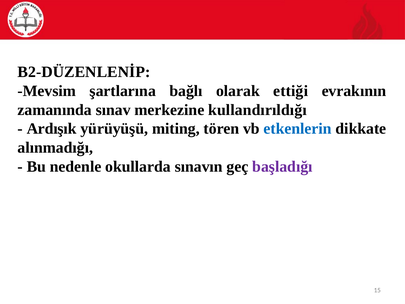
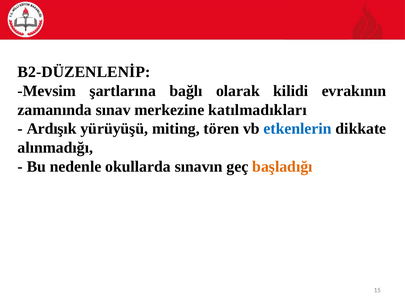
ettiği: ettiği -> kilidi (291, 91)
kullandırıldığı: kullandırıldığı -> katılmadıkları (258, 110)
başladığı colour: purple -> orange (282, 166)
